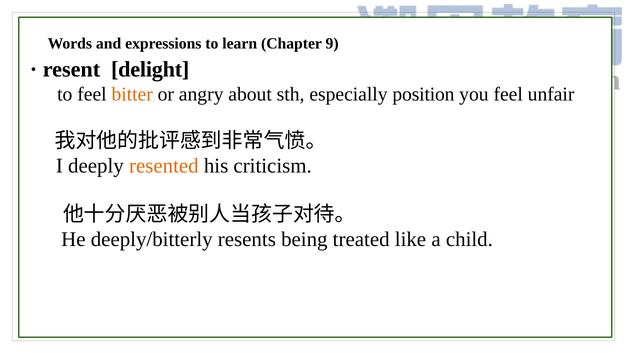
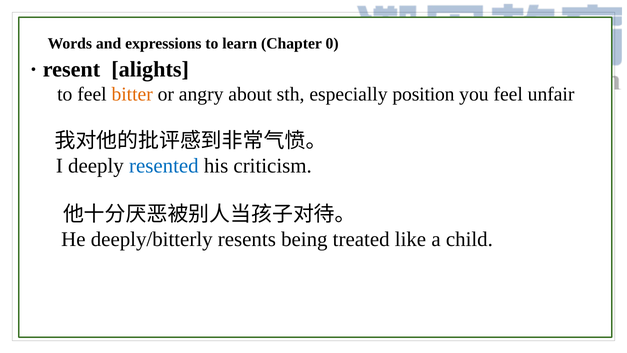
9: 9 -> 0 (332, 44)
delight: delight -> alights (150, 69)
resented colour: orange -> blue (164, 166)
